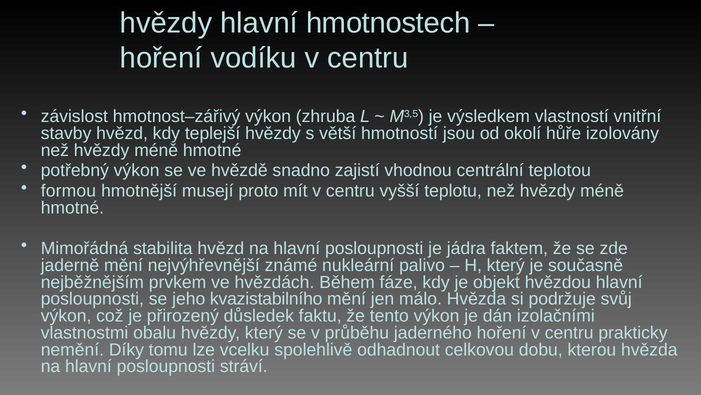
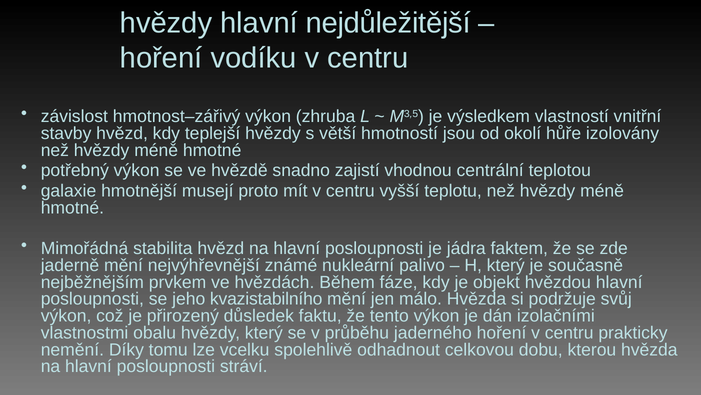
hmotnostech: hmotnostech -> nejdůležitější (388, 23)
formou: formou -> galaxie (69, 191)
